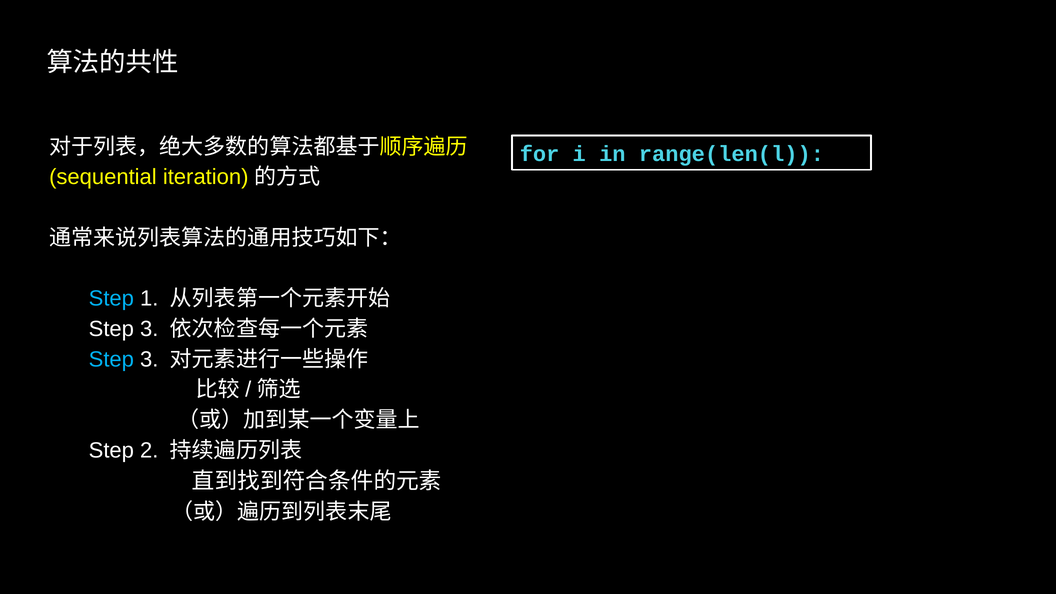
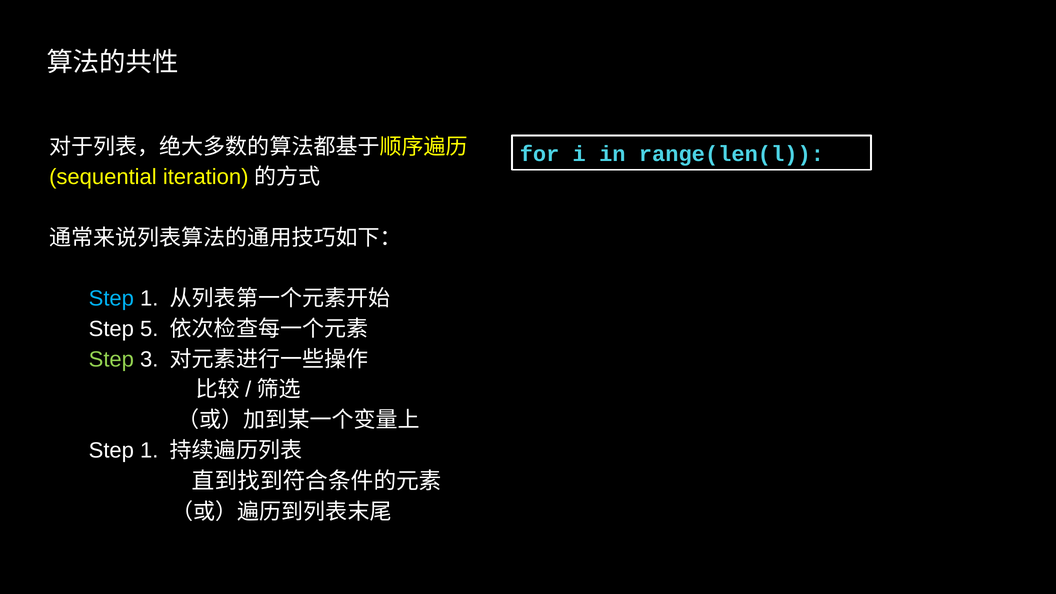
3: 3 -> 5 (149, 329)
Step colour: light blue -> light green (111, 359)
2: 2 -> 1 (149, 450)
